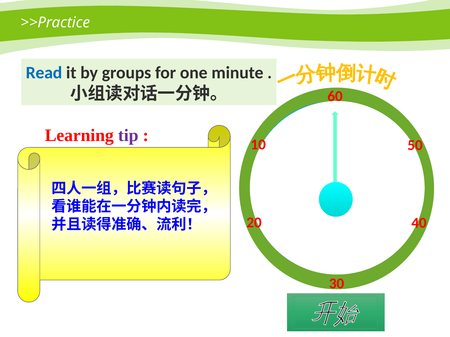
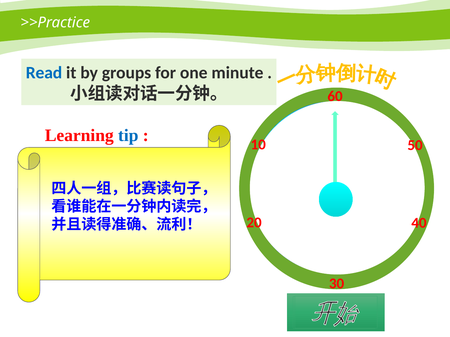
tip colour: purple -> blue (128, 135)
